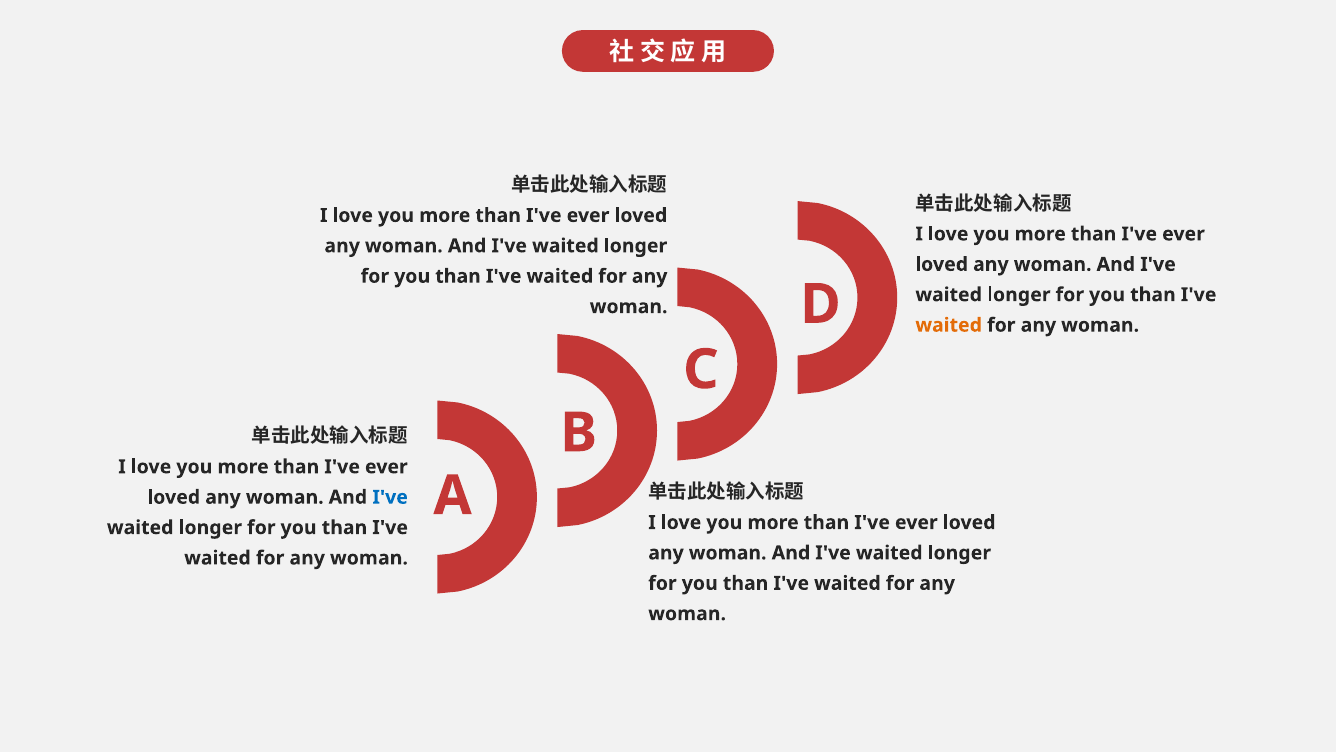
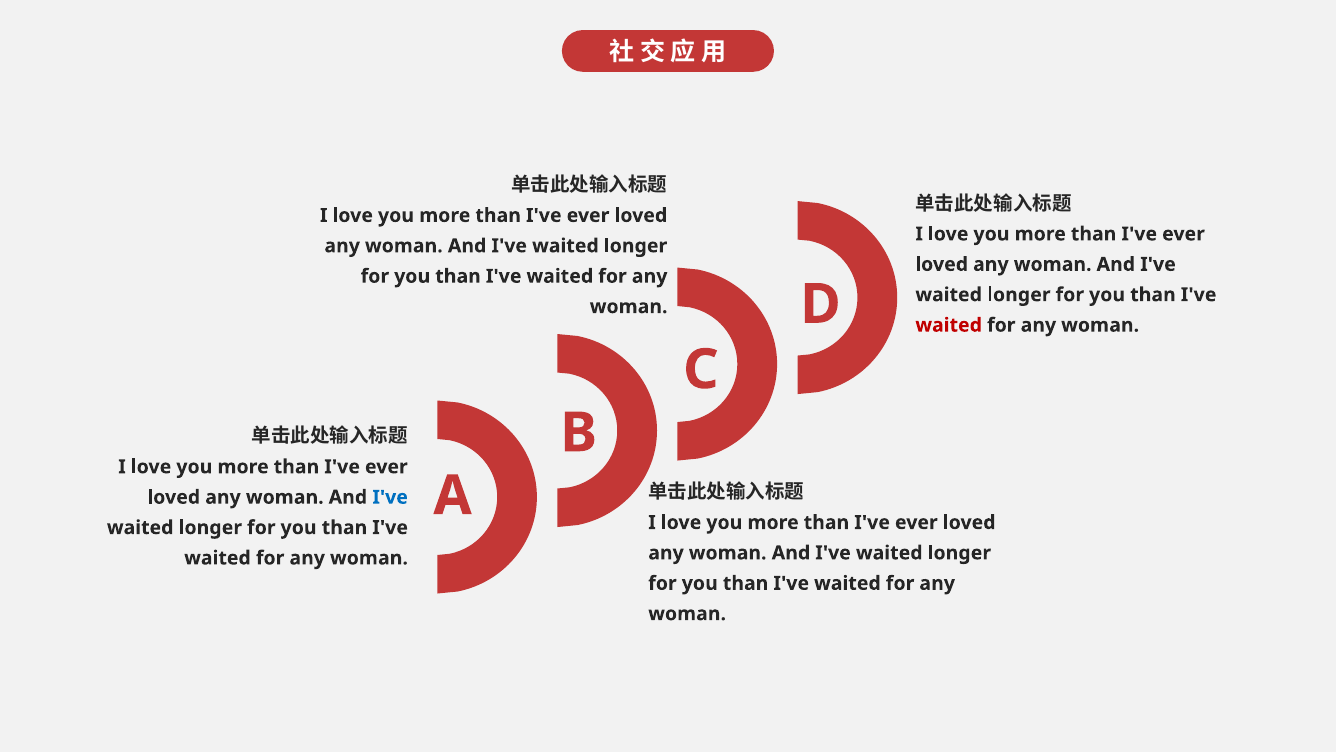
waited colour: orange -> red (949, 325)
